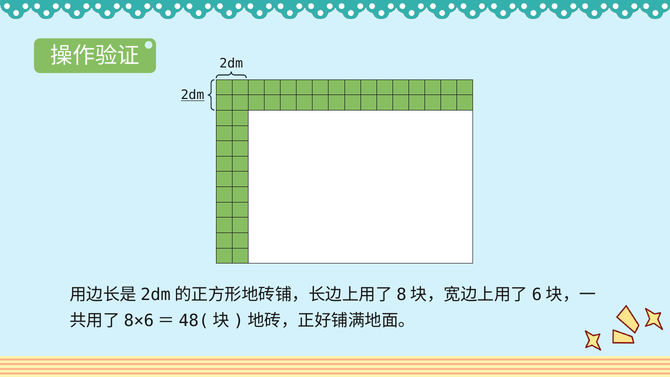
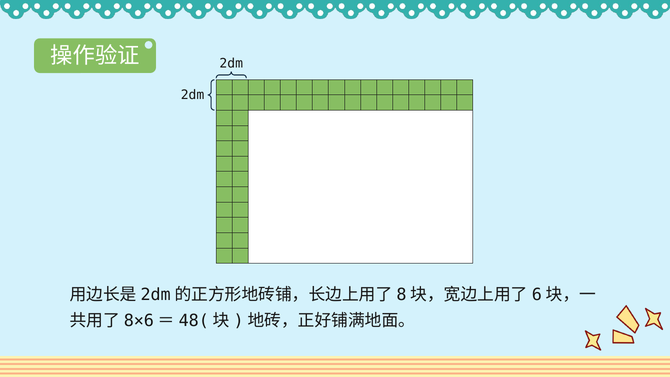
2dm underline: present -> none (193, 95)
